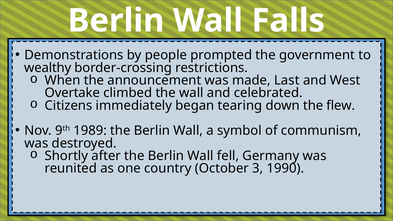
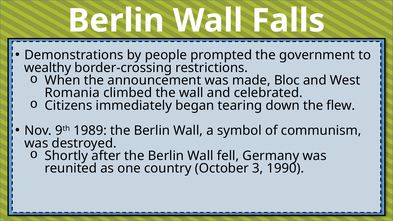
Last: Last -> Bloc (287, 80)
Overtake: Overtake -> Romania (72, 93)
